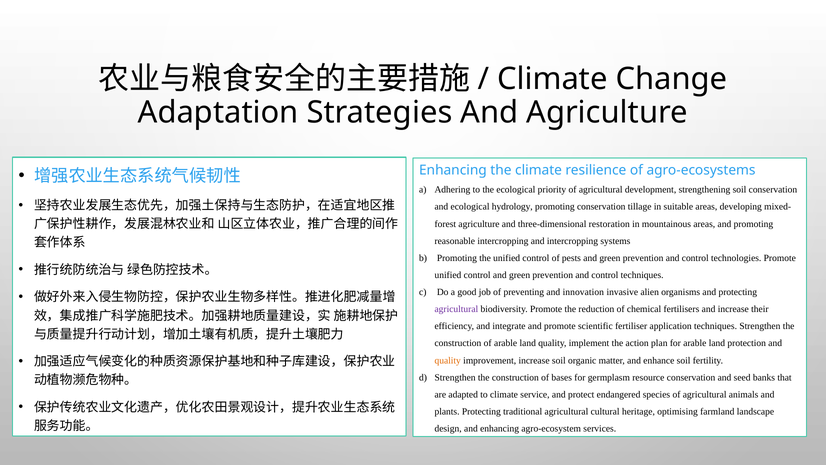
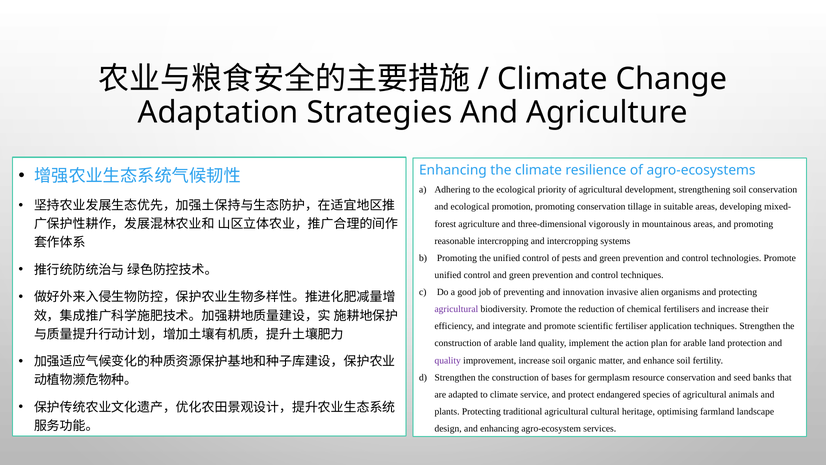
hydrology: hydrology -> promotion (512, 207)
restoration: restoration -> vigorously (609, 224)
quality colour: orange -> purple (448, 360)
